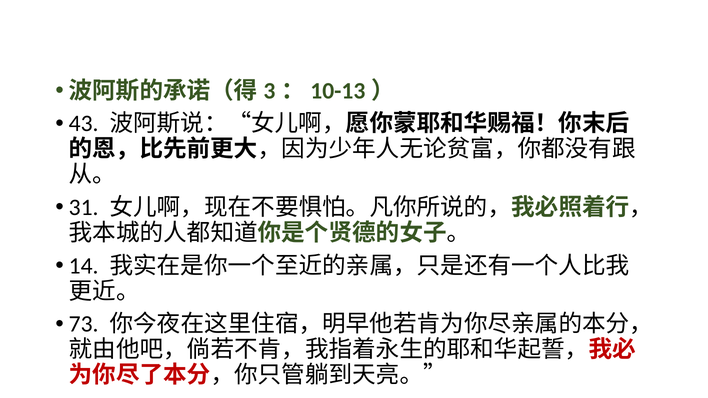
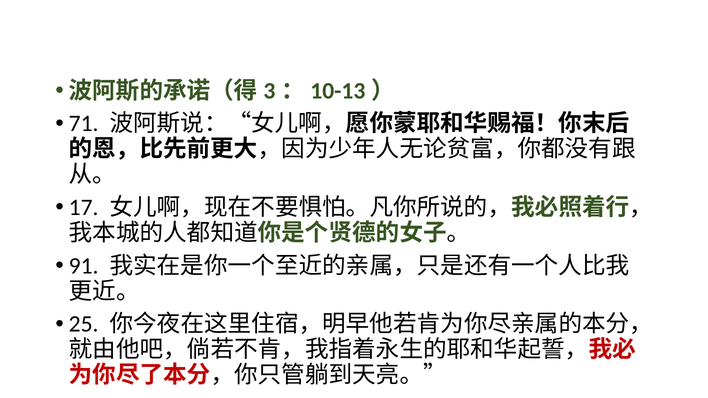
43: 43 -> 71 (84, 124)
31: 31 -> 17 (84, 208)
14: 14 -> 91 (84, 266)
73: 73 -> 25 (84, 324)
